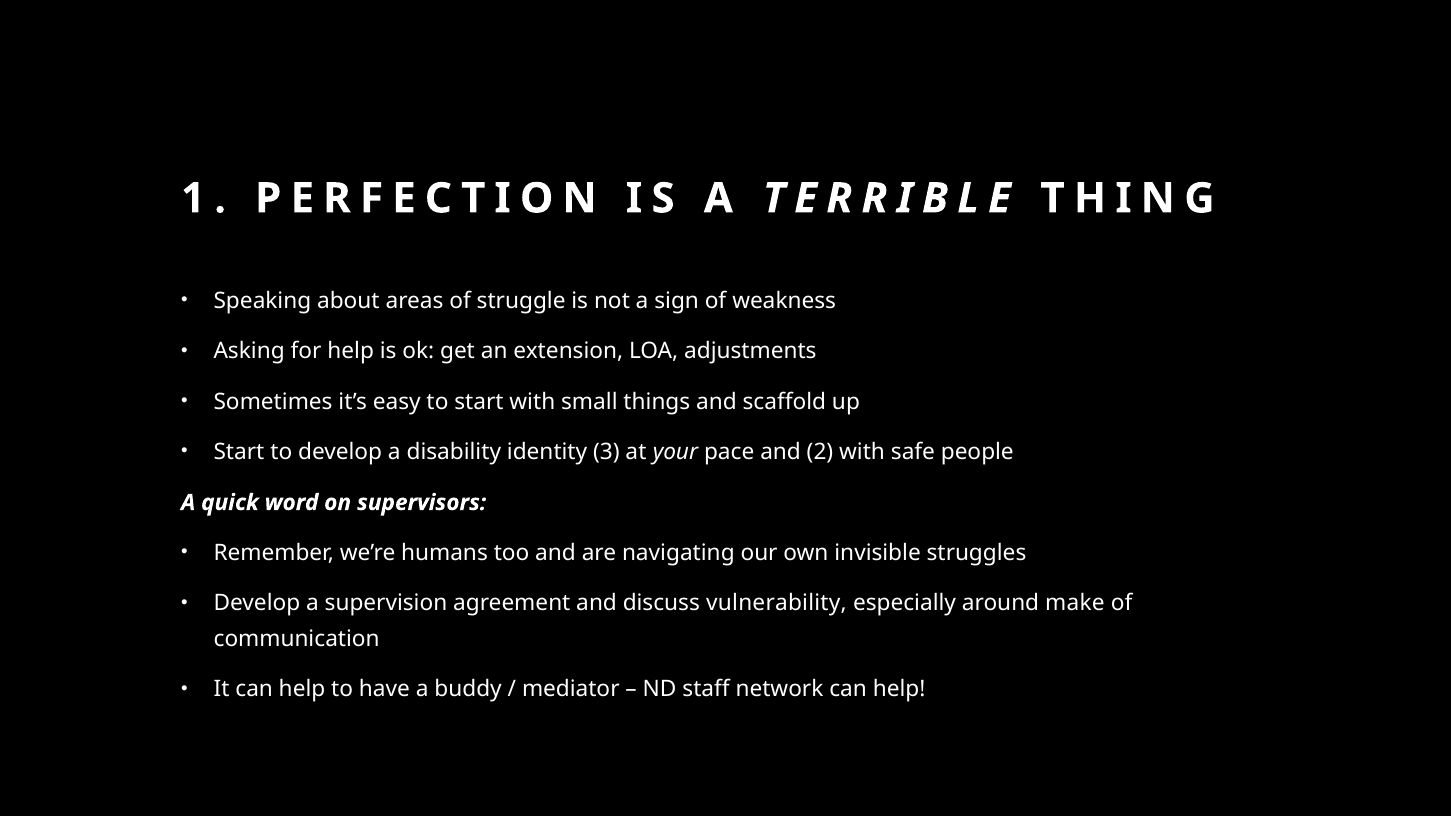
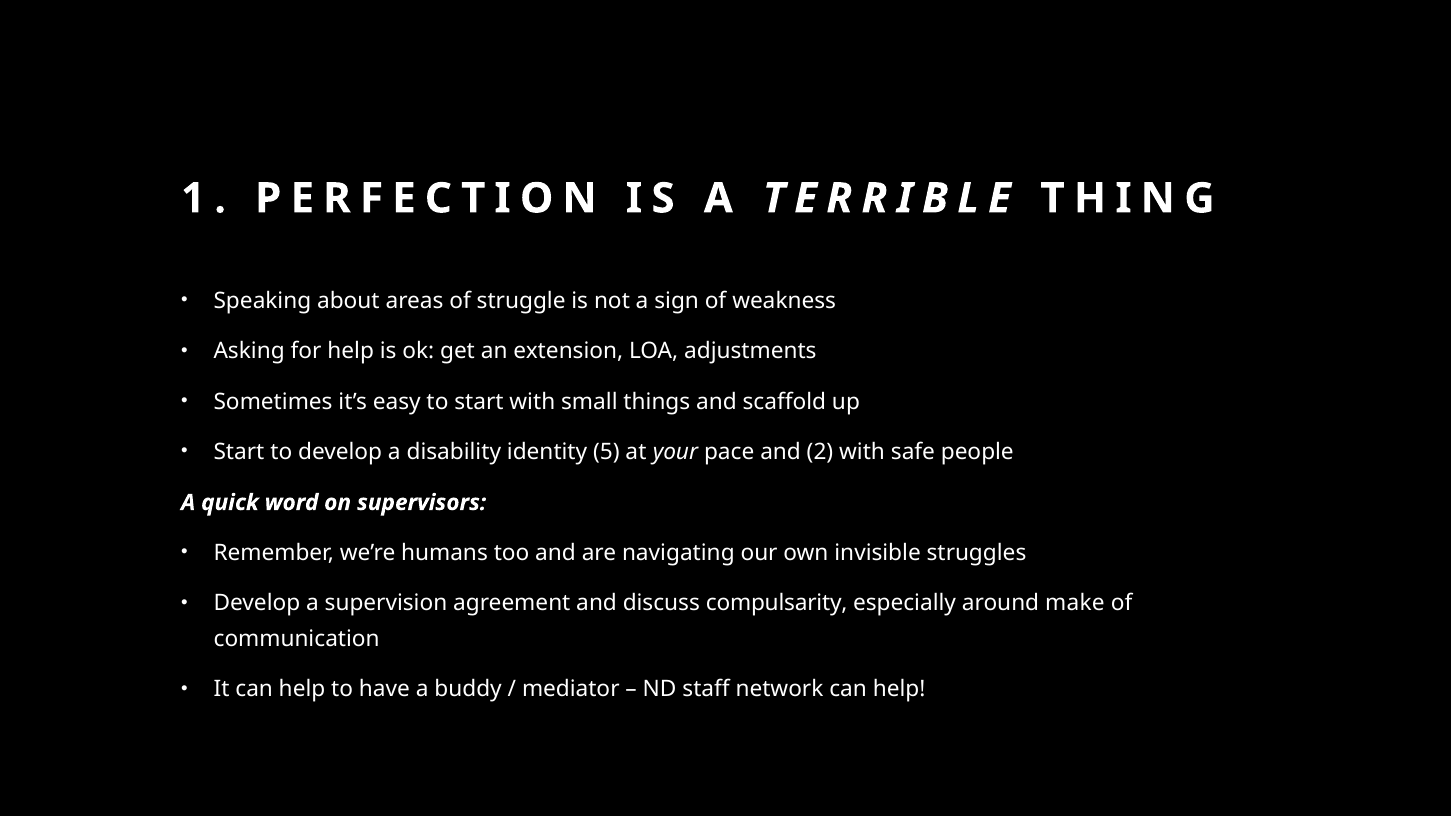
3: 3 -> 5 (606, 452)
vulnerability: vulnerability -> compulsarity (777, 604)
